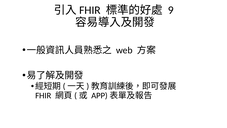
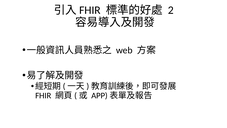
9: 9 -> 2 (171, 10)
